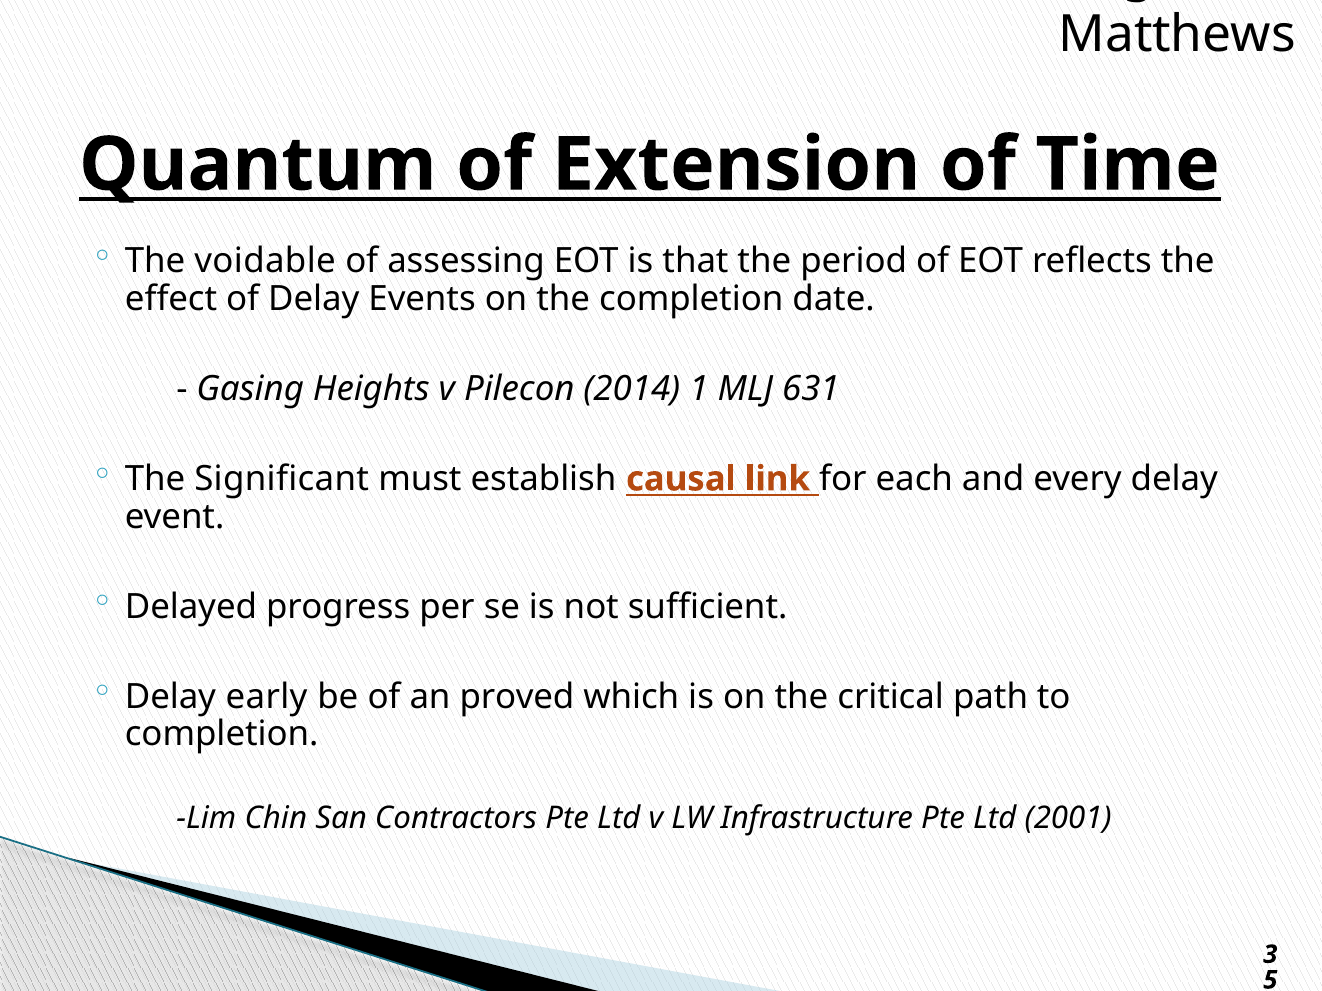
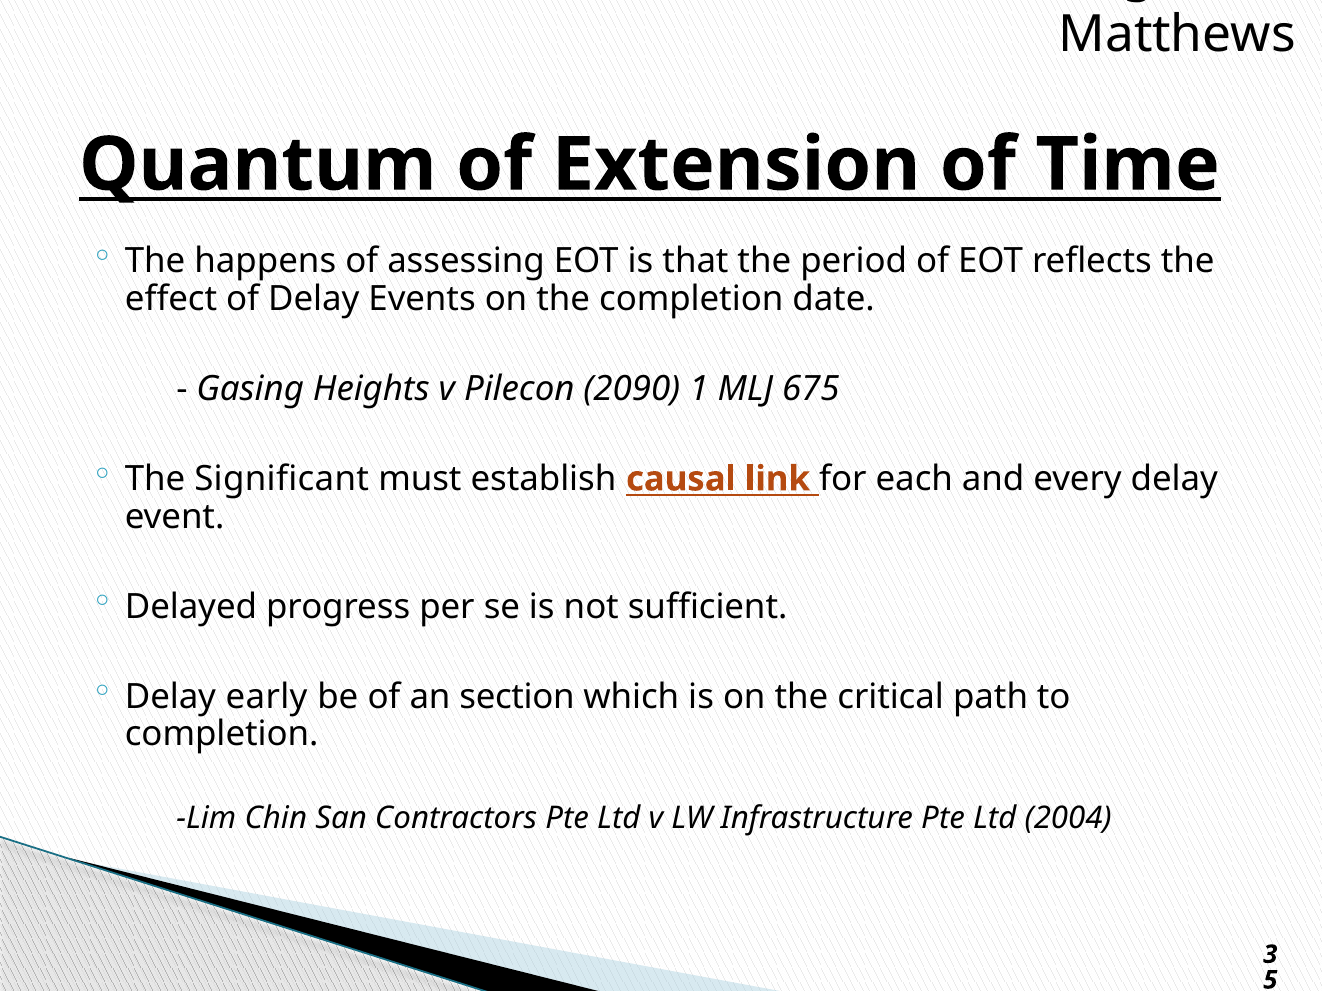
voidable: voidable -> happens (265, 261)
2014: 2014 -> 2090 (632, 389)
631: 631 -> 675 (811, 389)
proved: proved -> section (517, 697)
2001: 2001 -> 2004 (1068, 818)
